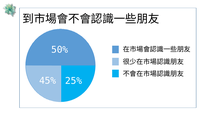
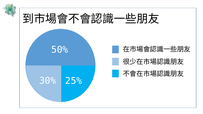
45%: 45% -> 30% (48, 81)
